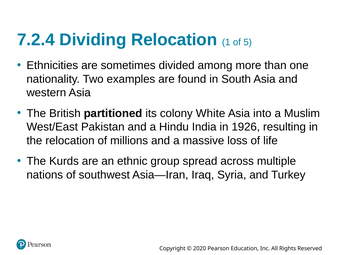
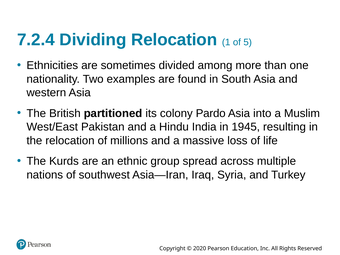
White: White -> Pardo (211, 113)
1926: 1926 -> 1945 (246, 127)
